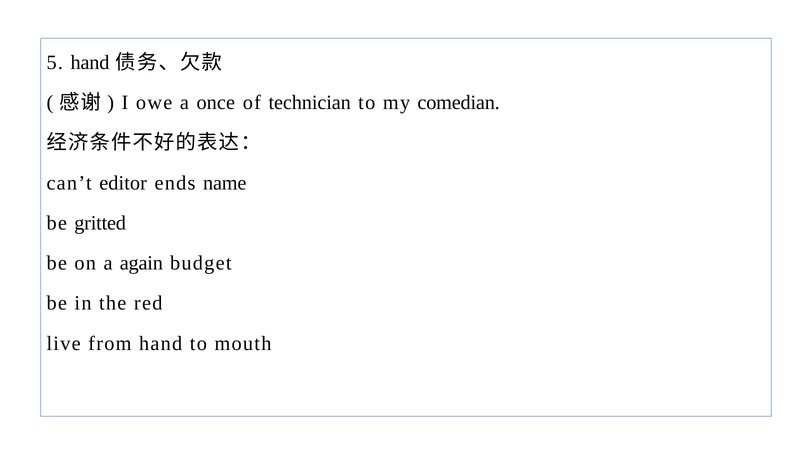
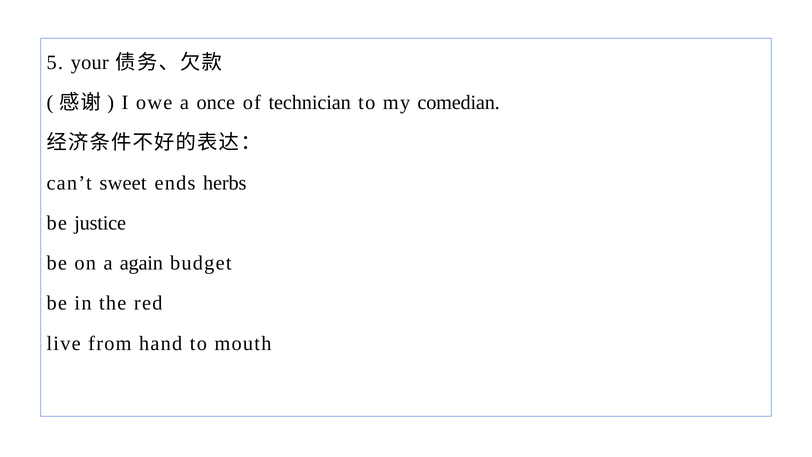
5 hand: hand -> your (90, 62)
editor: editor -> sweet (123, 183)
name: name -> herbs (225, 183)
gritted: gritted -> justice (100, 223)
